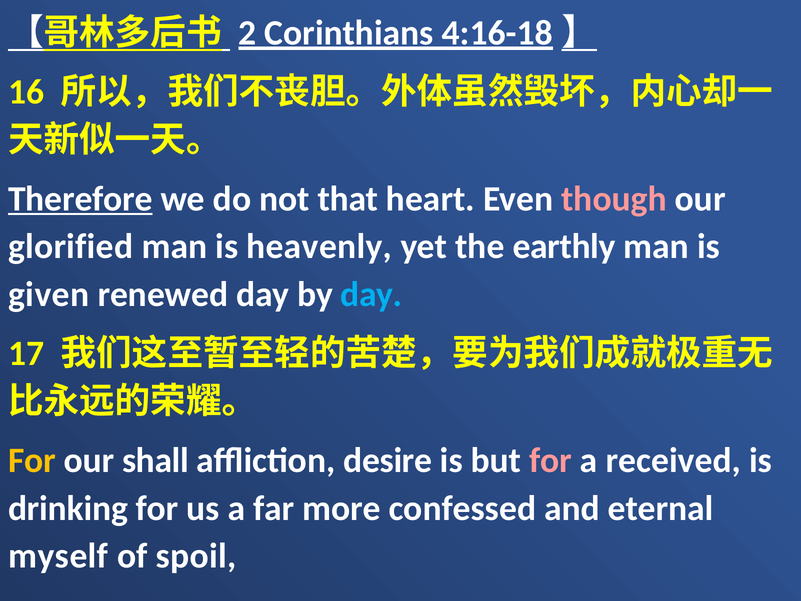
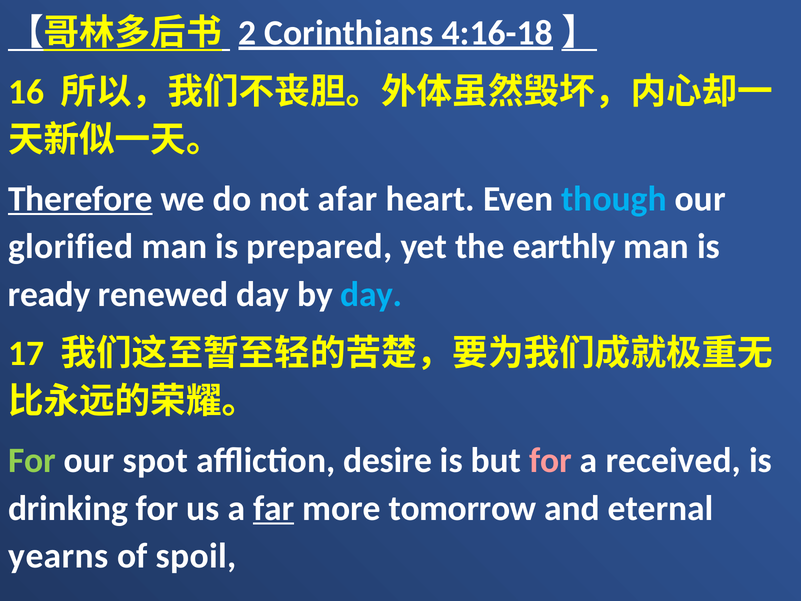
that: that -> afar (348, 199)
though colour: pink -> light blue (614, 199)
heavenly: heavenly -> prepared (319, 247)
given: given -> ready (49, 294)
For colour: yellow -> light green (32, 460)
shall: shall -> spot (155, 460)
far underline: none -> present (274, 508)
confessed: confessed -> tomorrow (463, 508)
myself: myself -> yearns (58, 556)
